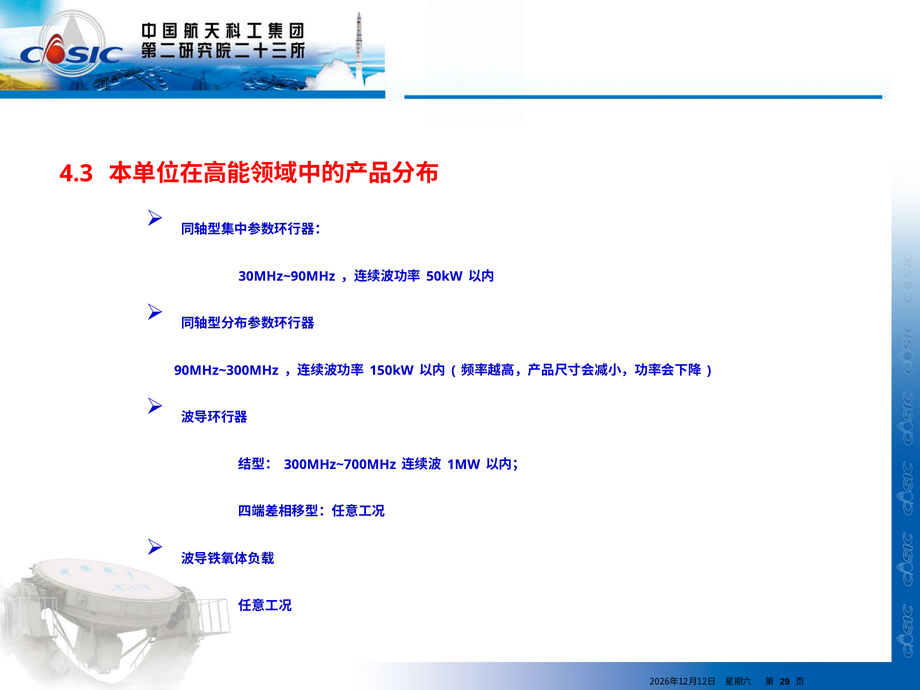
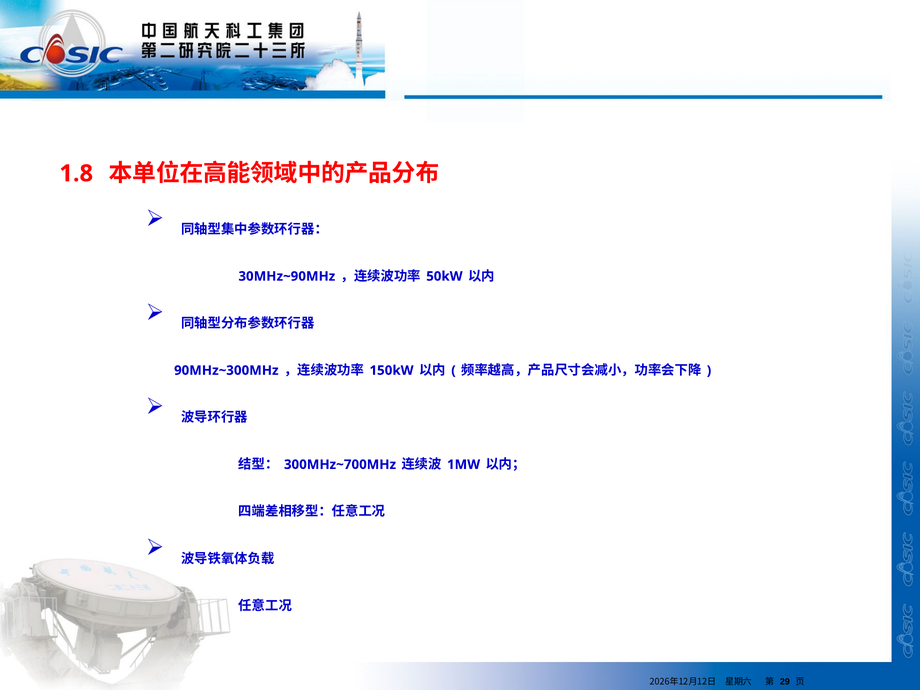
4.3: 4.3 -> 1.8 (76, 173)
